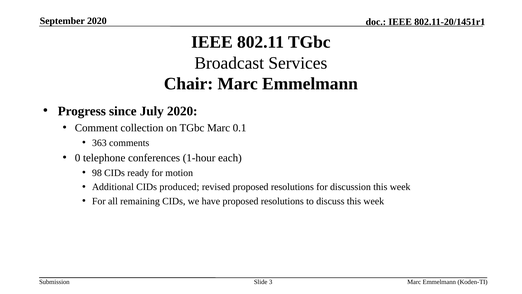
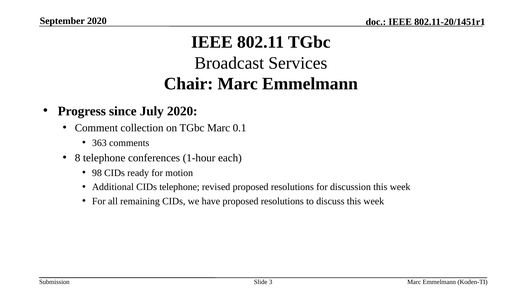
0: 0 -> 8 (78, 158)
CIDs produced: produced -> telephone (179, 187)
